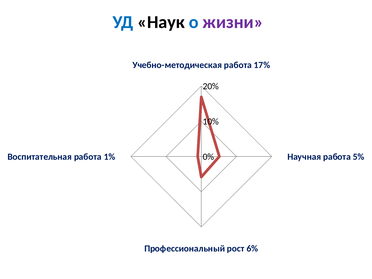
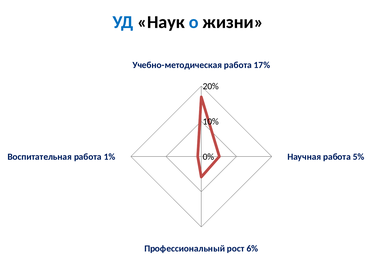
жизни colour: purple -> black (233, 22)
